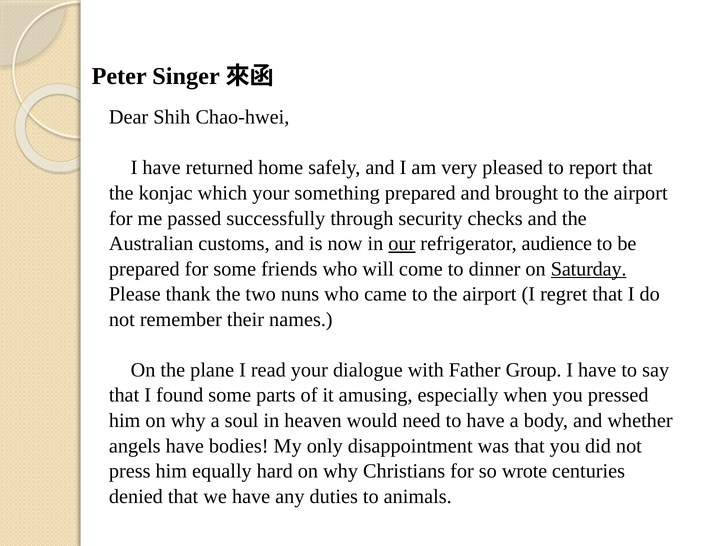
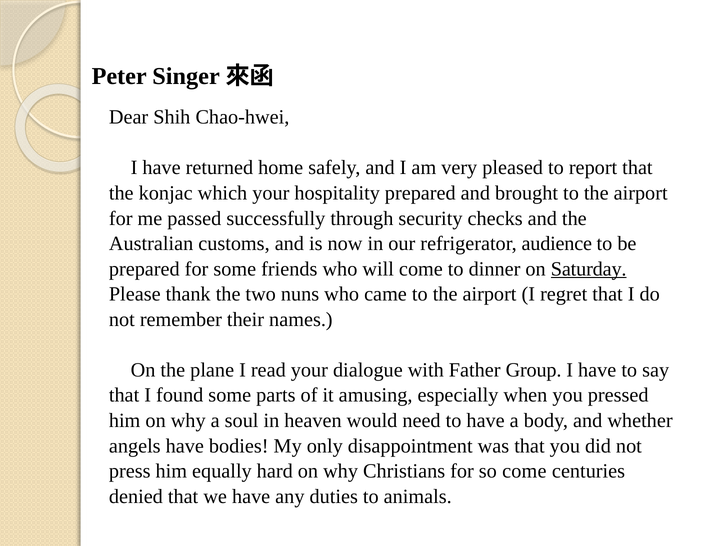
something: something -> hospitality (337, 193)
our underline: present -> none (402, 244)
so wrote: wrote -> come (524, 471)
